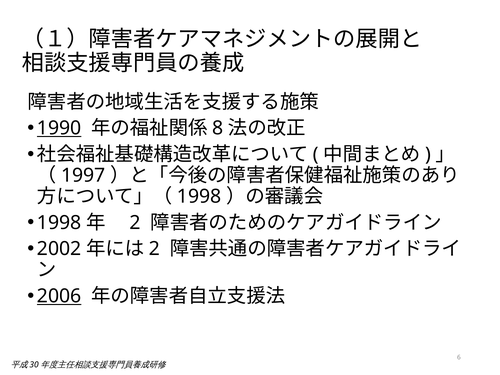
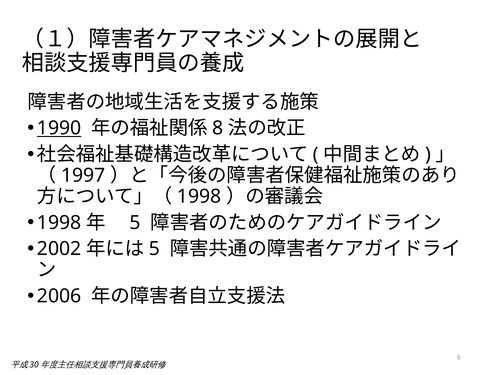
2: 2 -> 5 (135, 223)
2: 2 -> 5 (154, 249)
2006 underline: present -> none (59, 296)
